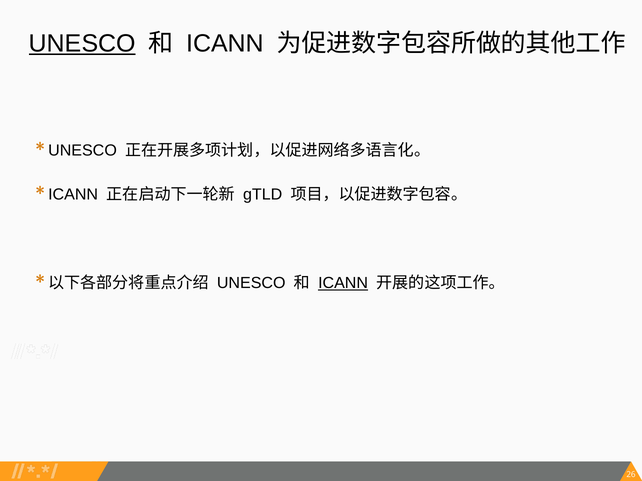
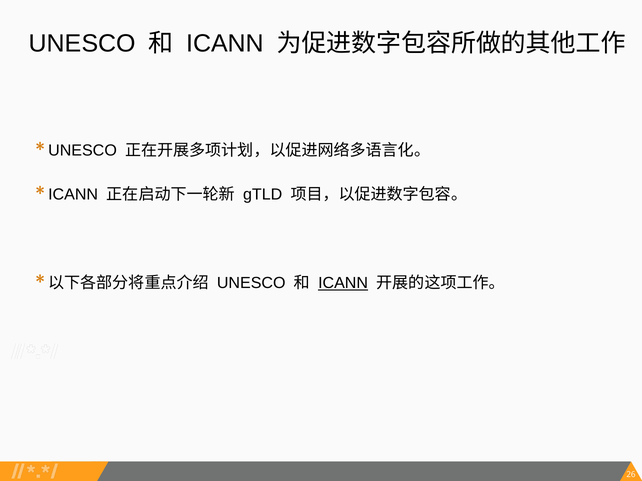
UNESCO underline: present -> none (82, 44)
